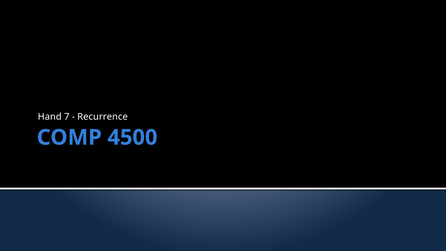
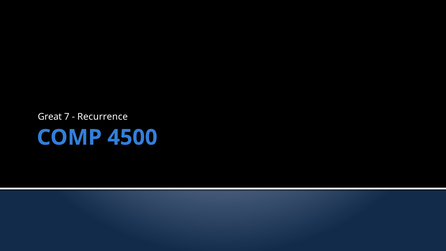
Hand: Hand -> Great (50, 117)
